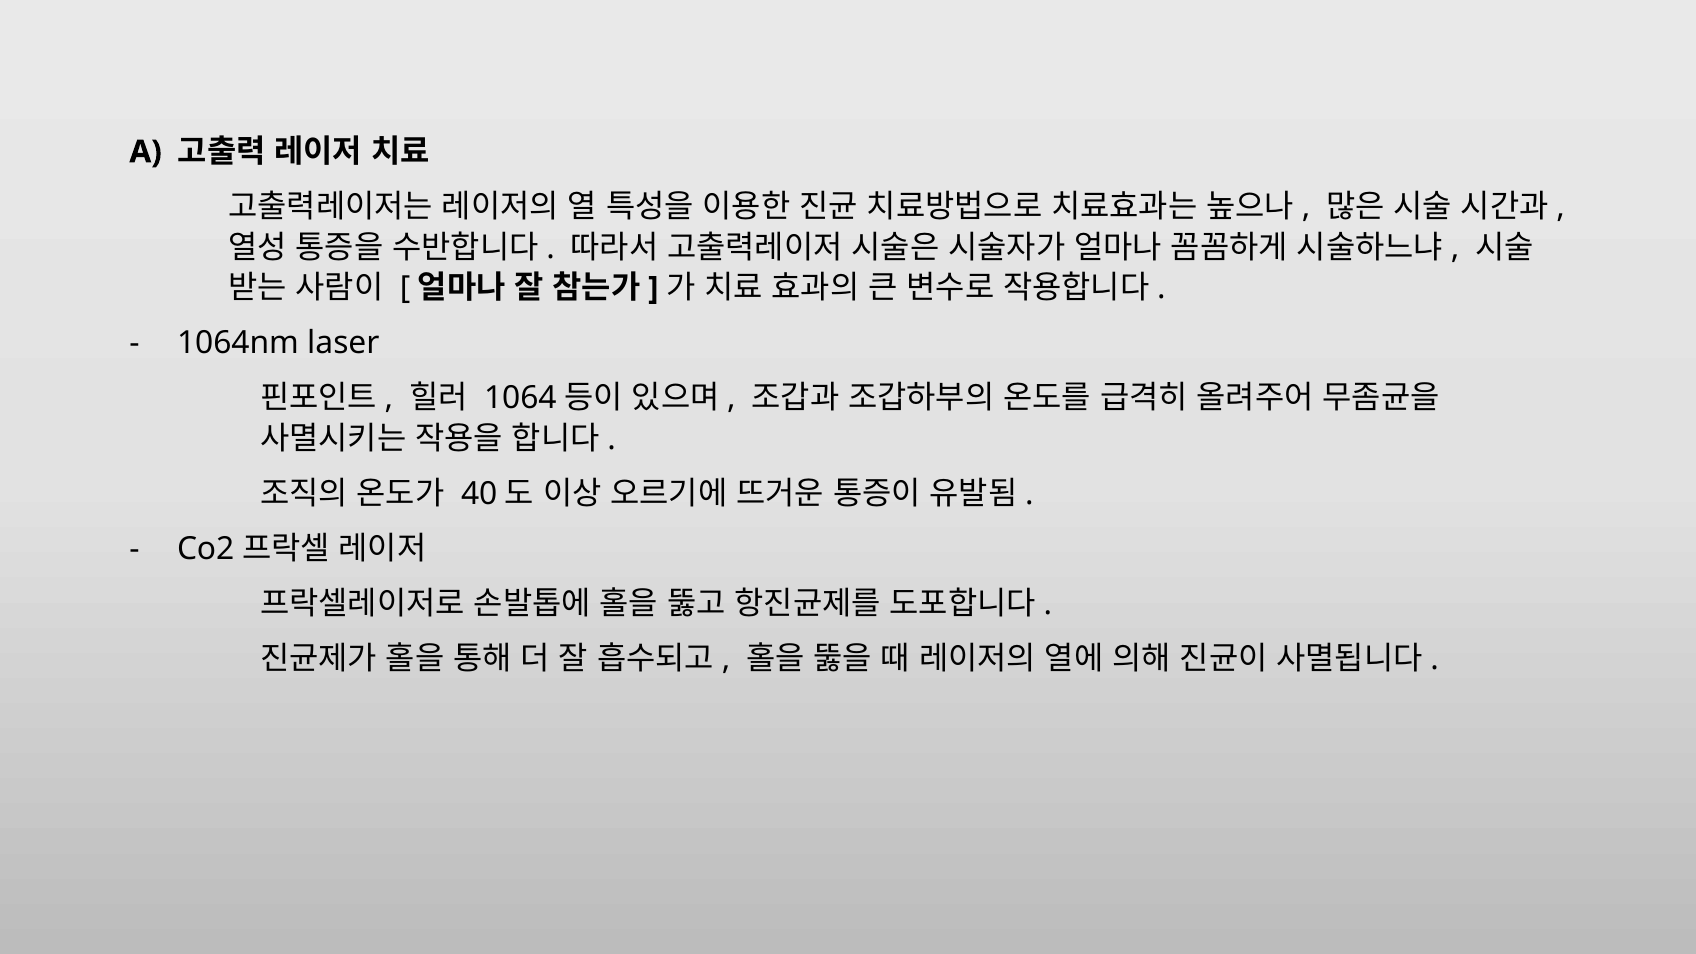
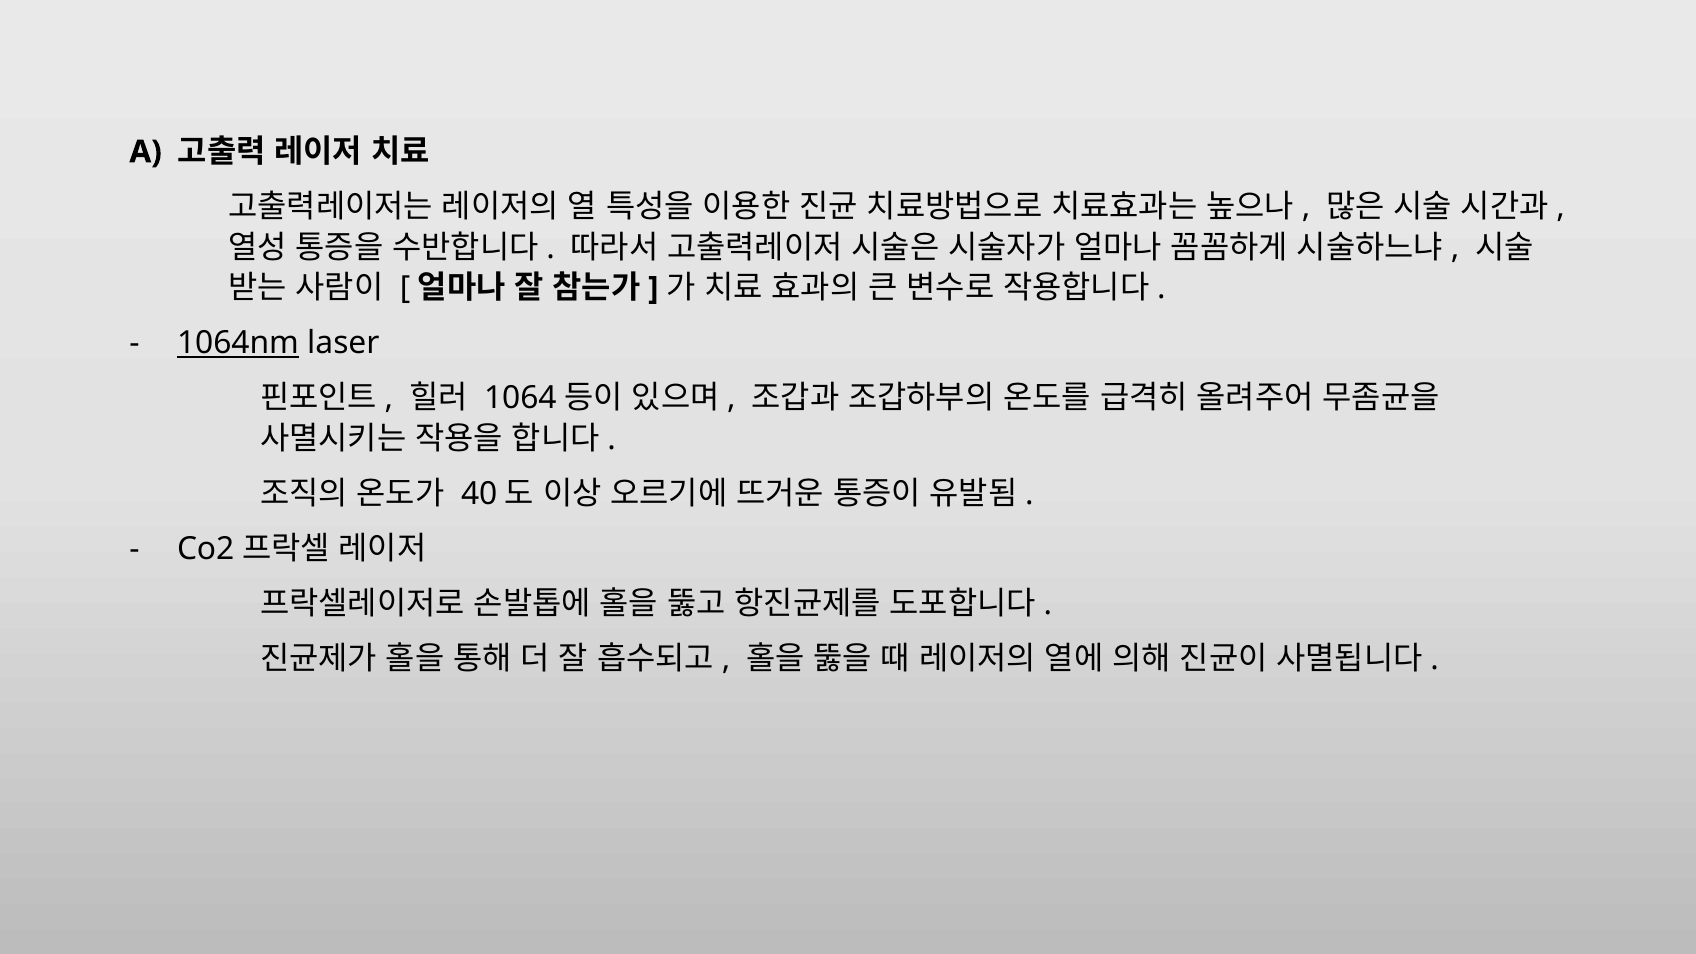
1064nm underline: none -> present (238, 343)
